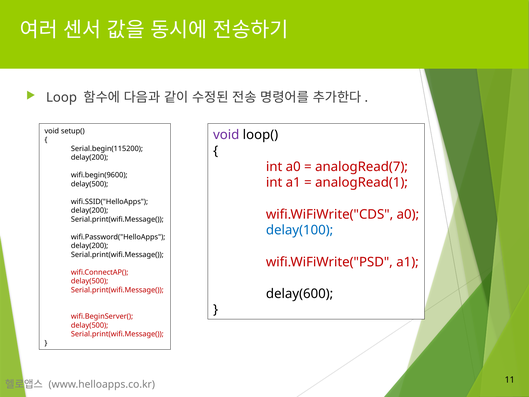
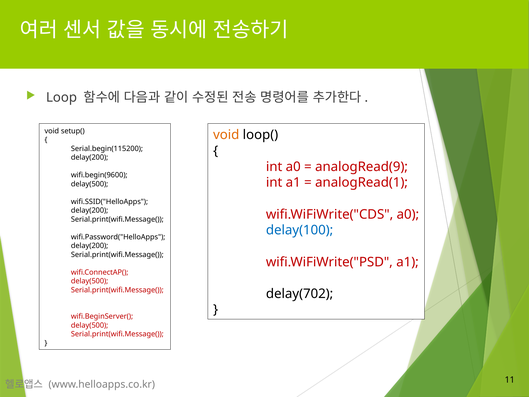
void colour: purple -> orange (226, 135)
analogRead(7: analogRead(7 -> analogRead(9 (362, 167)
delay(600: delay(600 -> delay(702 (300, 294)
